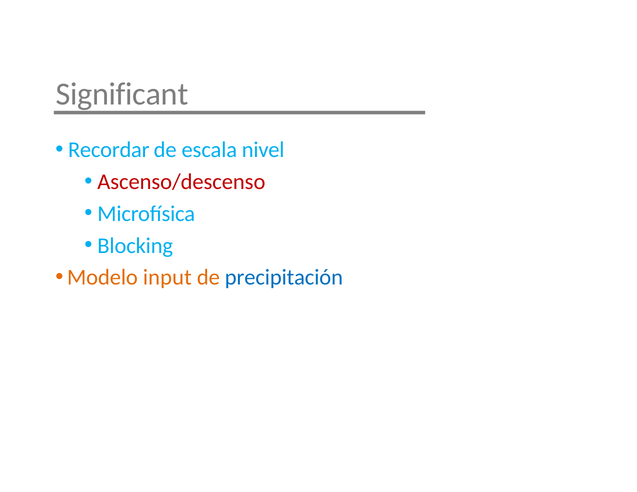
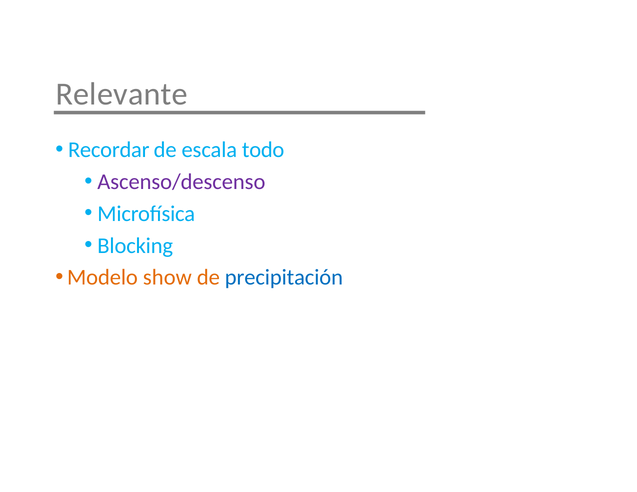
Significant: Significant -> Relevante (122, 94)
nivel: nivel -> todo (263, 150)
Ascenso/descenso colour: red -> purple (181, 182)
input: input -> show (167, 278)
